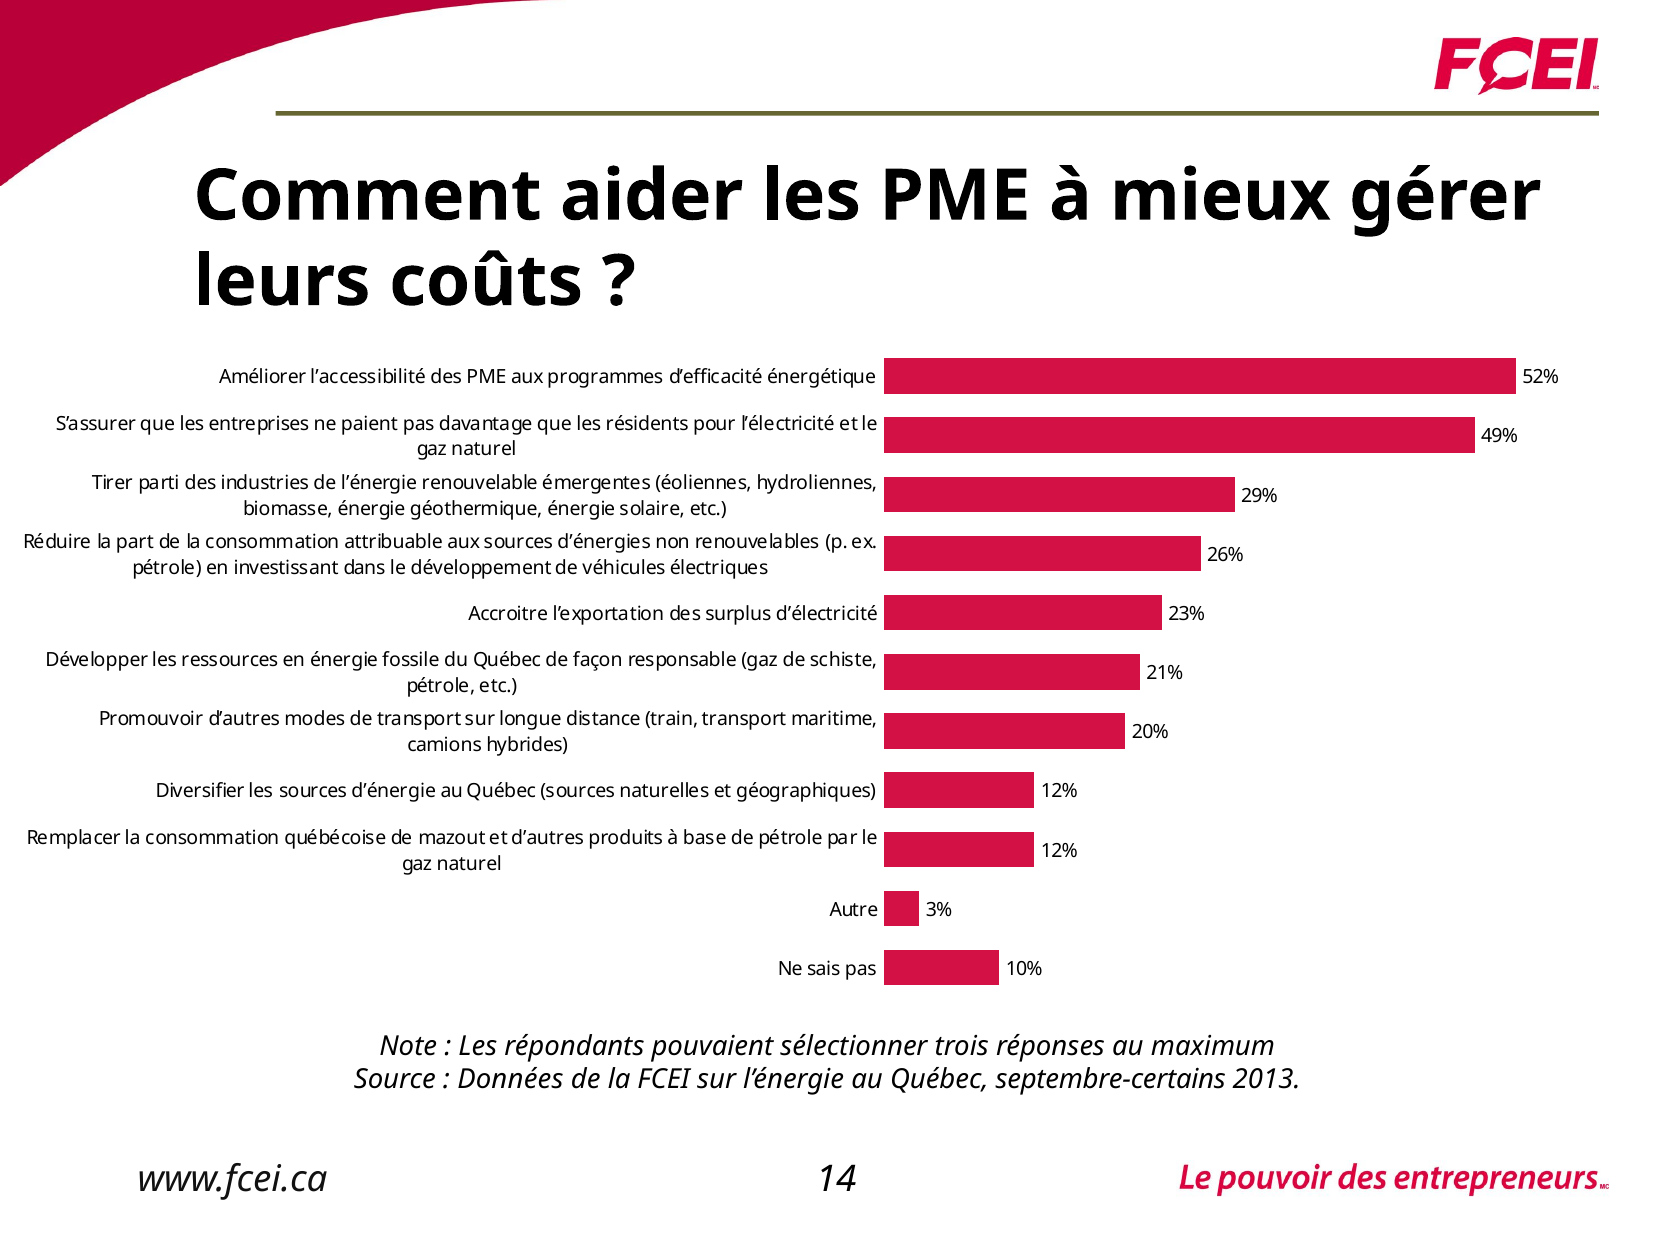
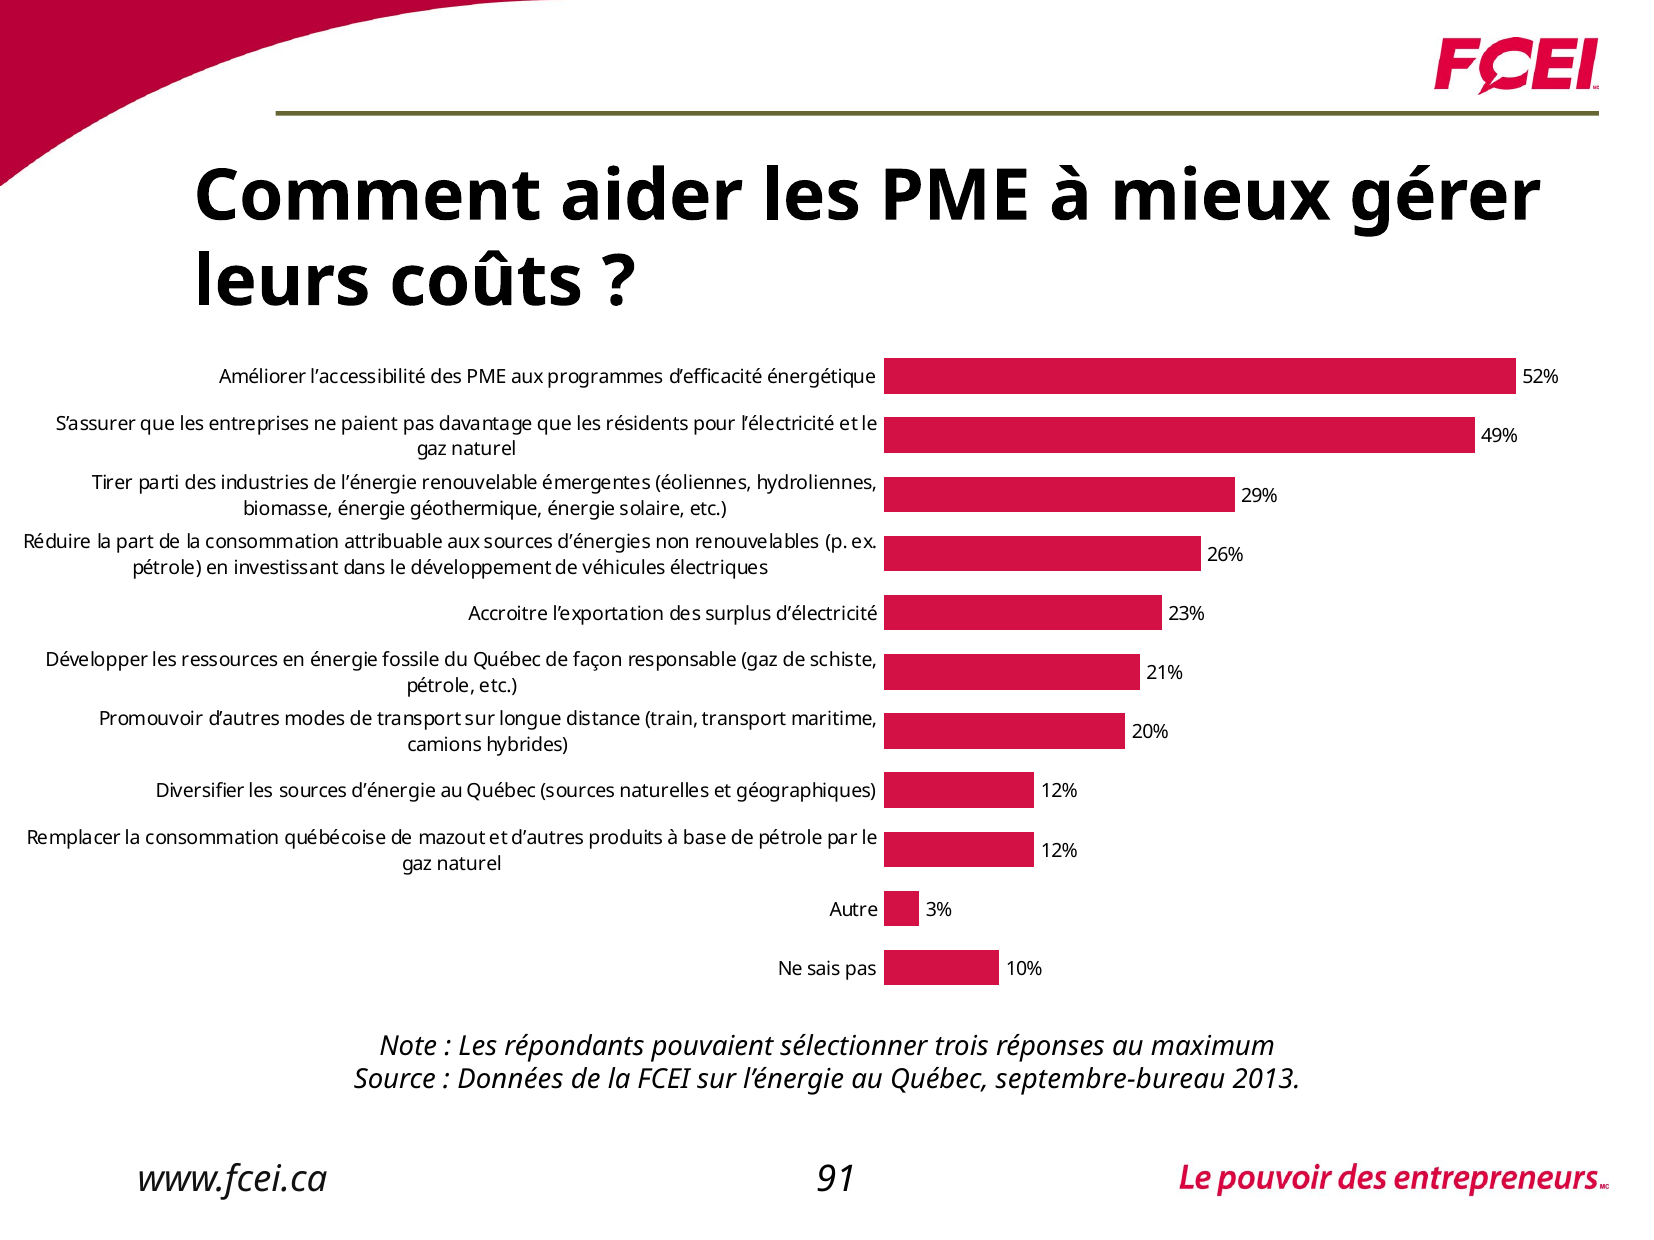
septembre-certains: septembre-certains -> septembre-bureau (1110, 1080)
14: 14 -> 91 (836, 1180)
